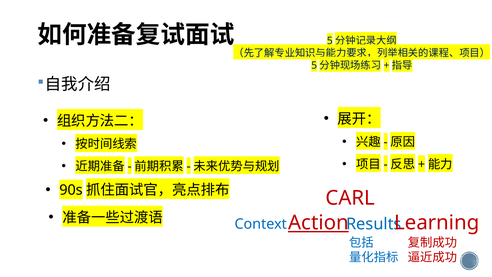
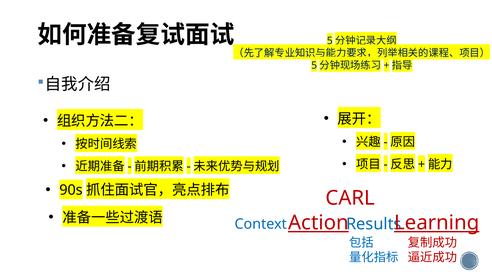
Learning underline: none -> present (437, 223)
